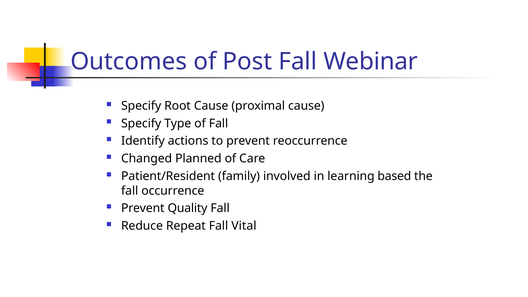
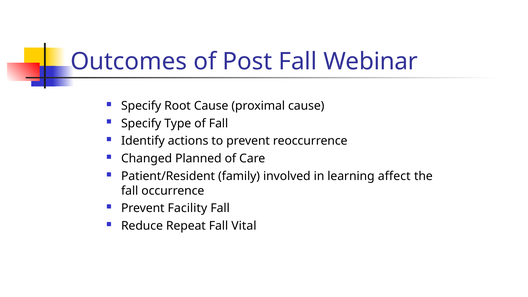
based: based -> affect (394, 176)
Quality: Quality -> Facility (187, 208)
